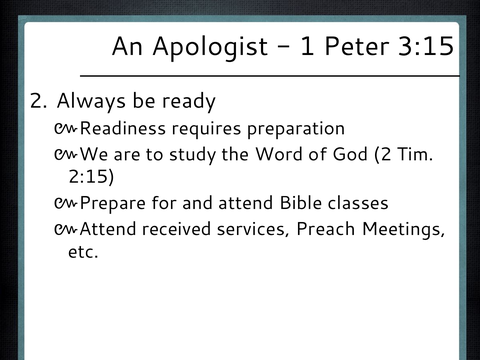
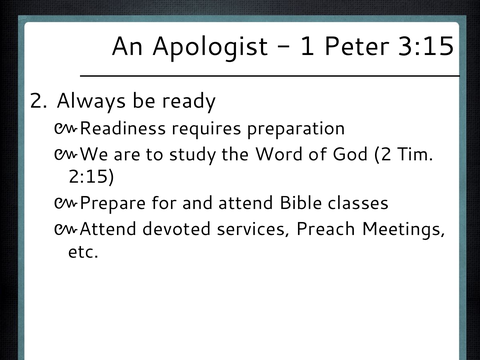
received: received -> devoted (177, 229)
